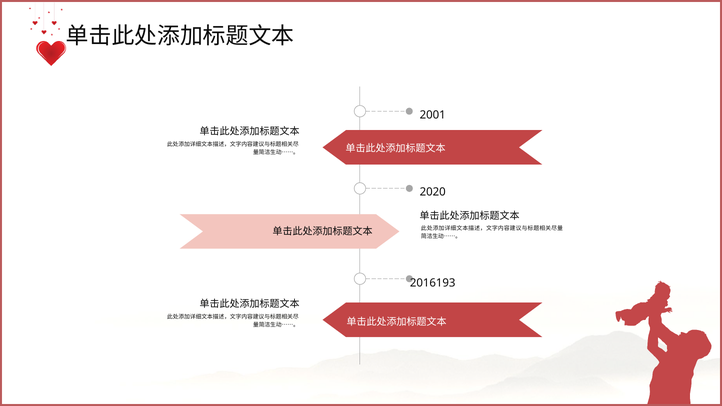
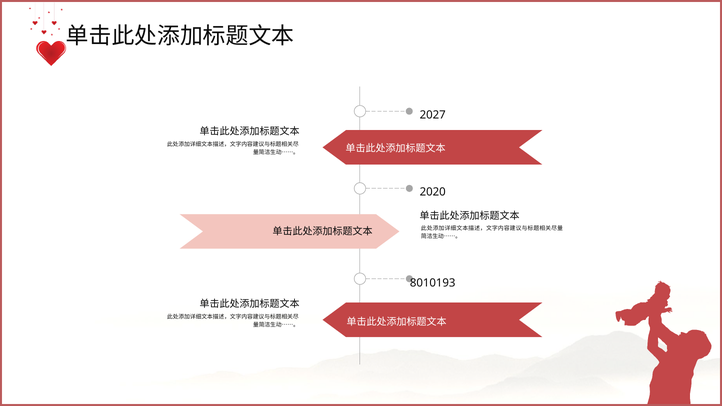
2001: 2001 -> 2027 (433, 115)
2016193: 2016193 -> 8010193 (433, 283)
